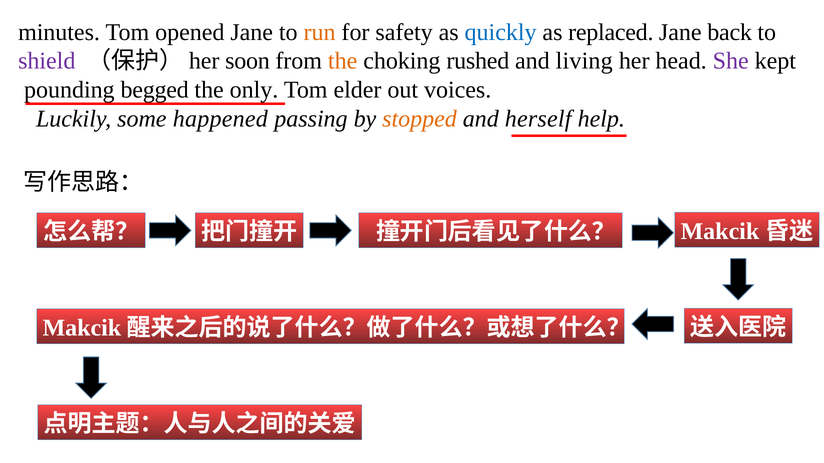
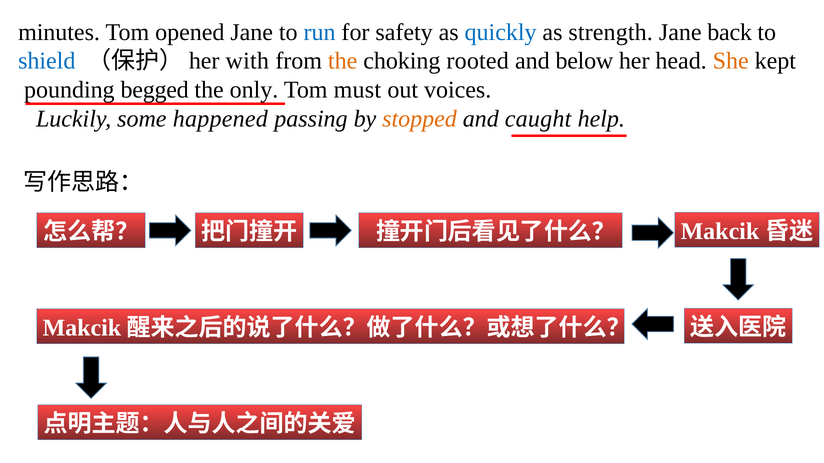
run colour: orange -> blue (320, 32)
replaced: replaced -> strength (611, 32)
shield colour: purple -> blue (47, 61)
soon: soon -> with (247, 61)
rushed: rushed -> rooted (478, 61)
living: living -> below (584, 61)
She colour: purple -> orange (731, 61)
elder: elder -> must (357, 90)
herself: herself -> caught (538, 119)
